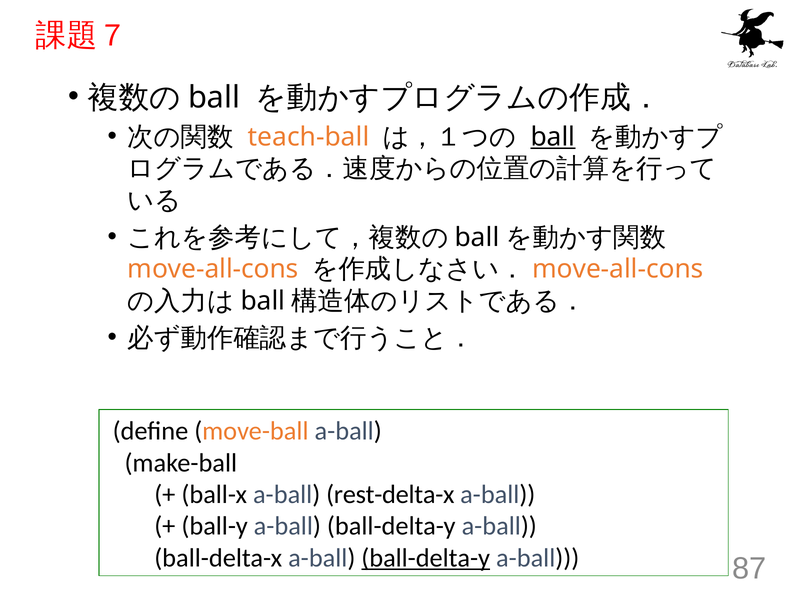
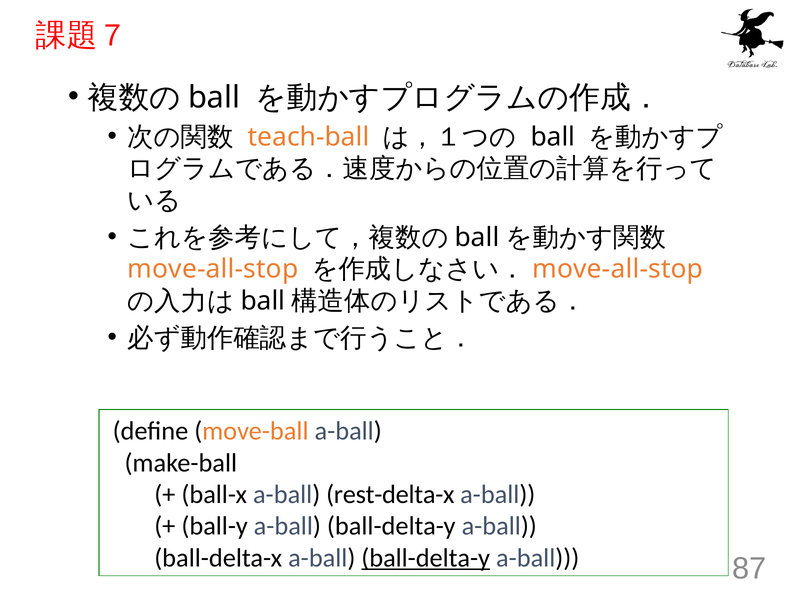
ball underline: present -> none (553, 137)
move-all-cons: move-all-cons -> move-all-stop (213, 269)
move-all-cons: move-all-cons -> move-all-stop (618, 269)
